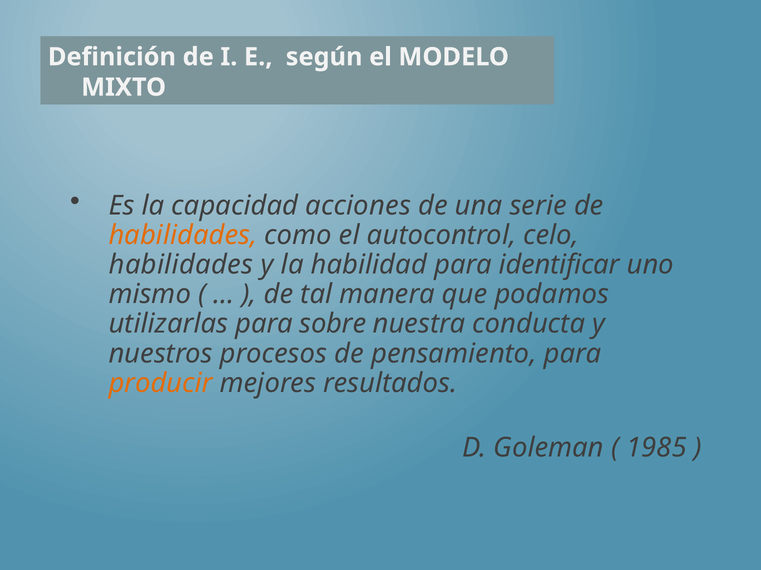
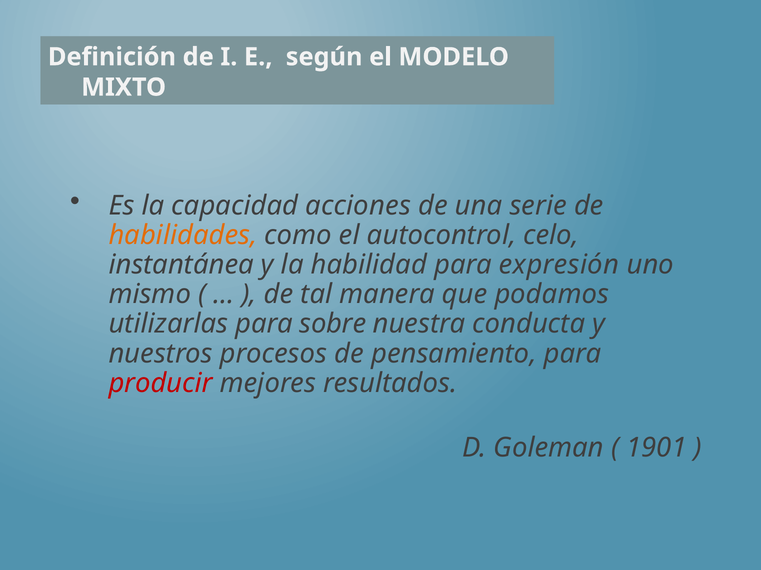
habilidades: habilidades -> instantánea (181, 265)
identificar: identificar -> expresión (559, 265)
producir colour: orange -> red (161, 384)
1985: 1985 -> 1901 (656, 448)
